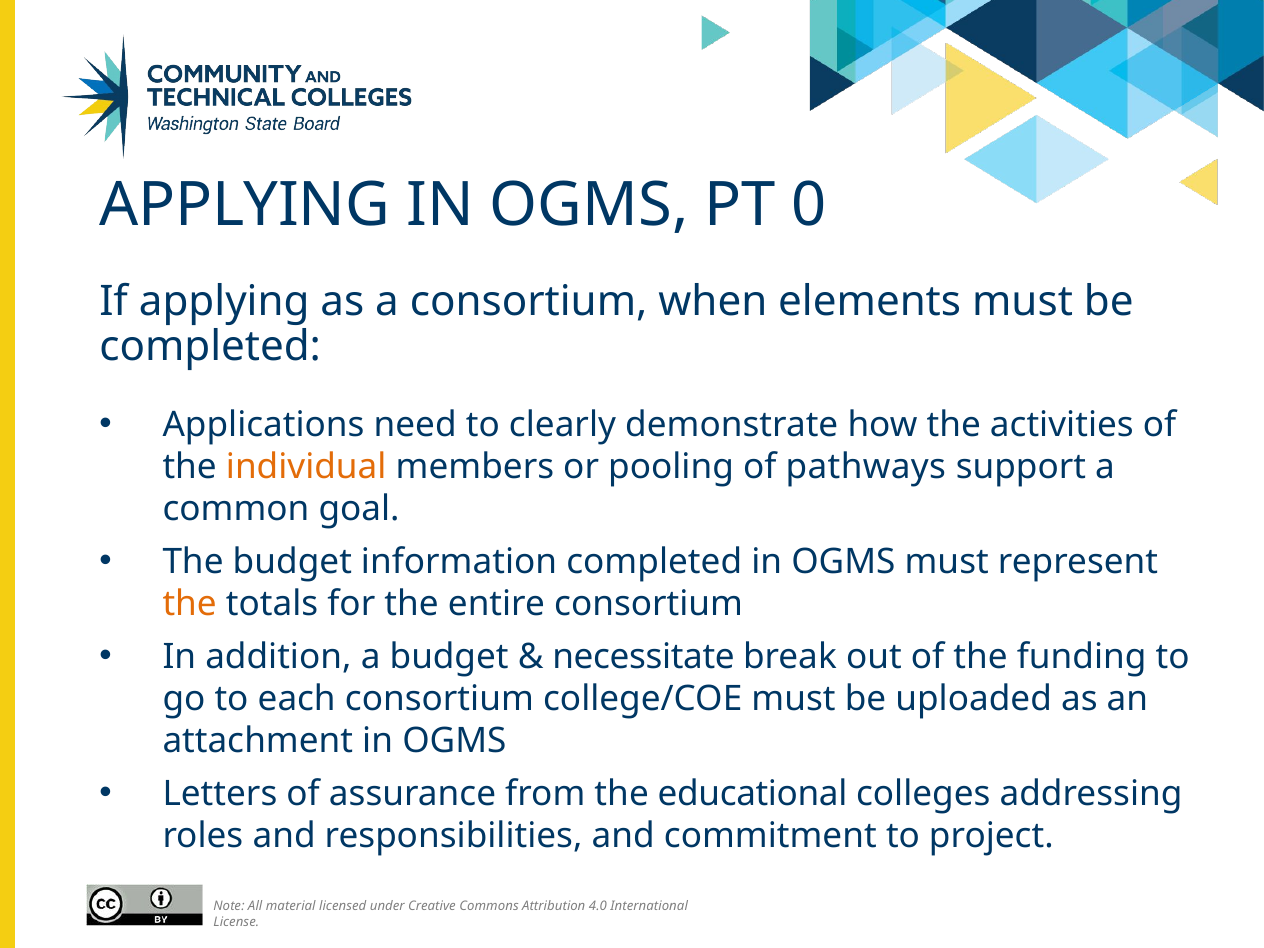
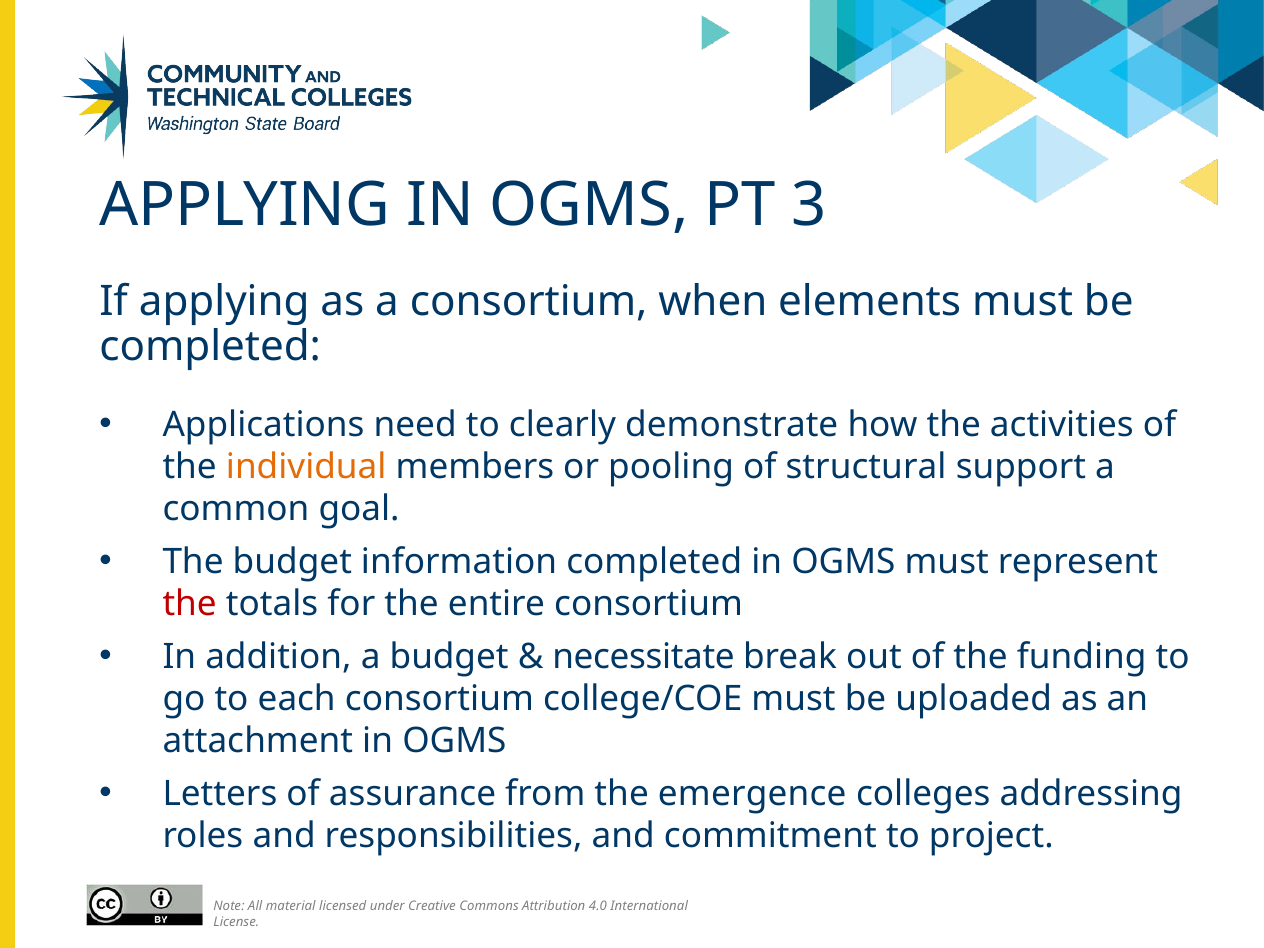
0: 0 -> 3 (809, 206)
pathways: pathways -> structural (866, 467)
the colour: orange -> red (190, 604)
educational: educational -> emergence (752, 794)
